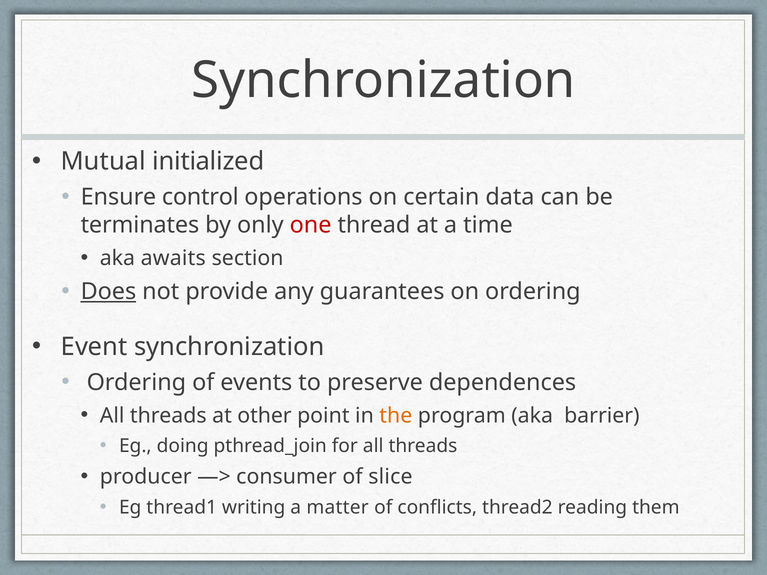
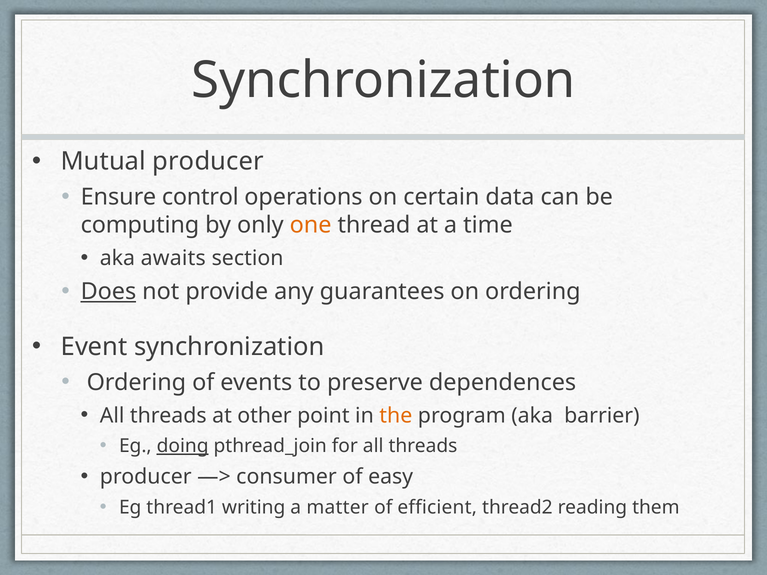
Mutual initialized: initialized -> producer (208, 162)
terminates: terminates -> computing (140, 225)
one colour: red -> orange (311, 225)
doing underline: none -> present (183, 446)
slice: slice -> easy (391, 477)
conflicts: conflicts -> efficient (437, 508)
